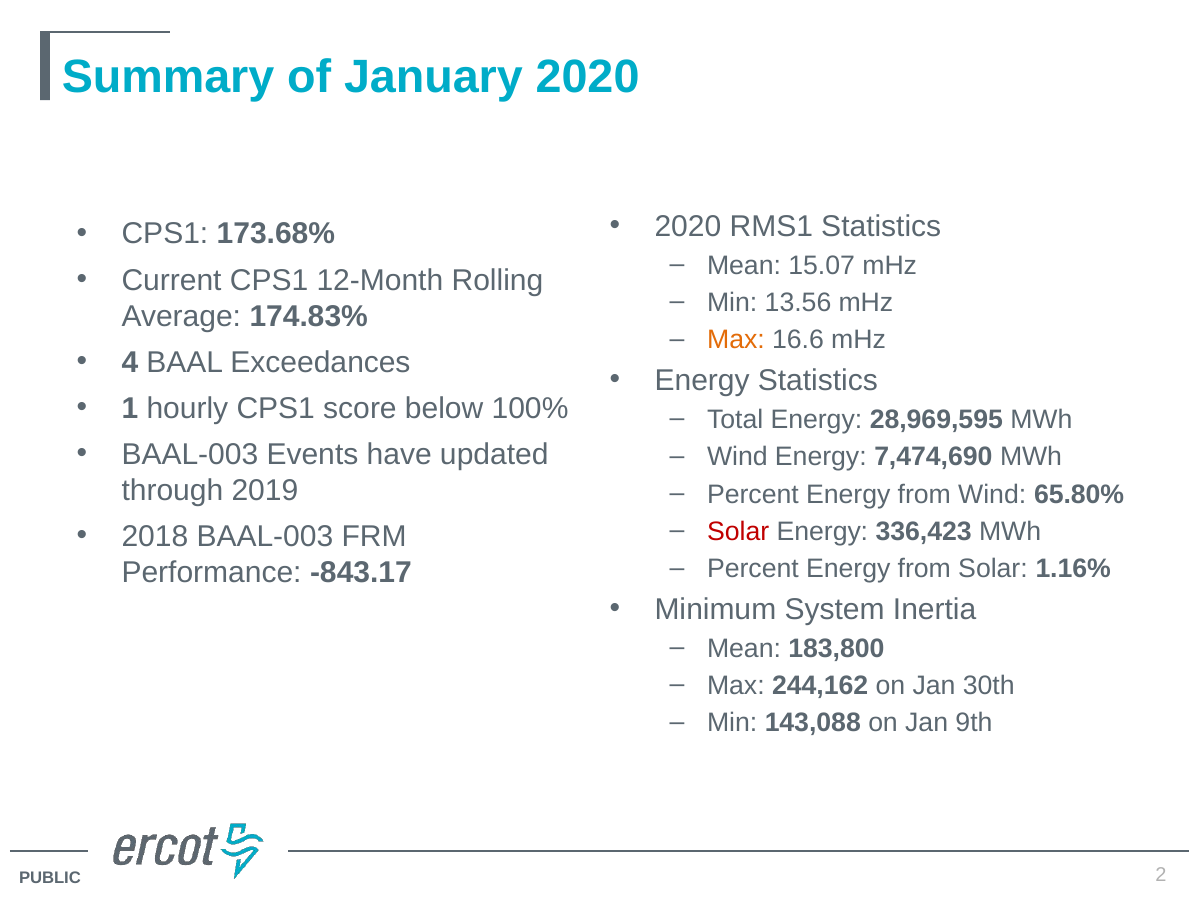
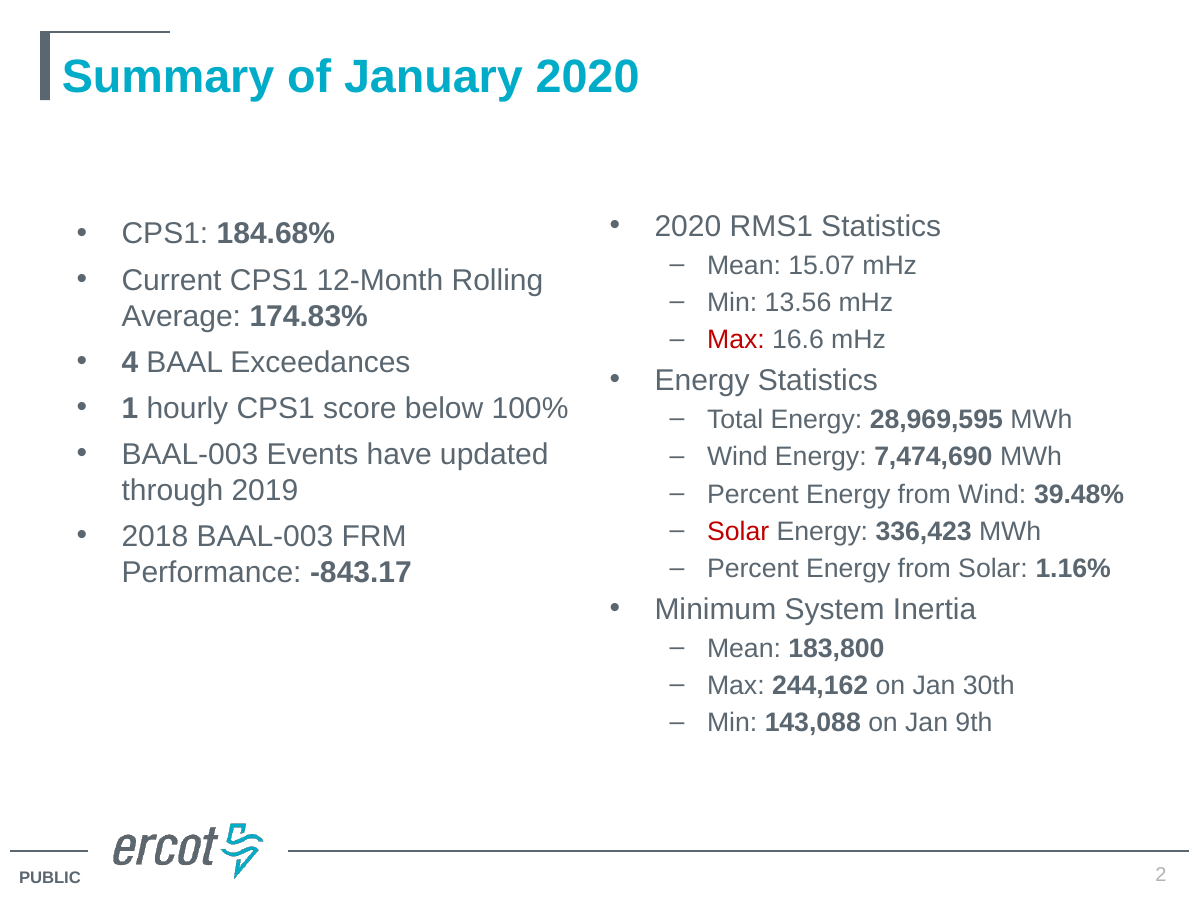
173.68%: 173.68% -> 184.68% (276, 234)
Max colour: orange -> red (736, 340)
65.80%: 65.80% -> 39.48% (1079, 494)
